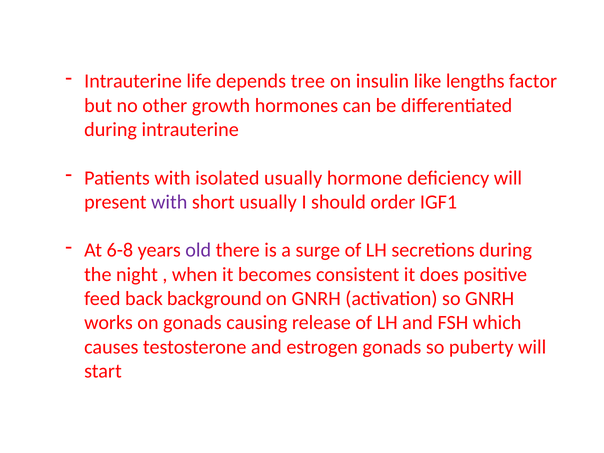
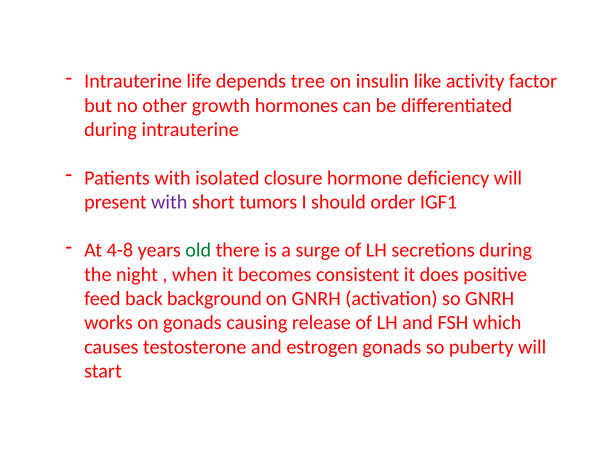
lengths: lengths -> activity (475, 81)
isolated usually: usually -> closure (293, 178)
short usually: usually -> tumors (268, 202)
6-8: 6-8 -> 4-8 (120, 250)
old colour: purple -> green (198, 250)
